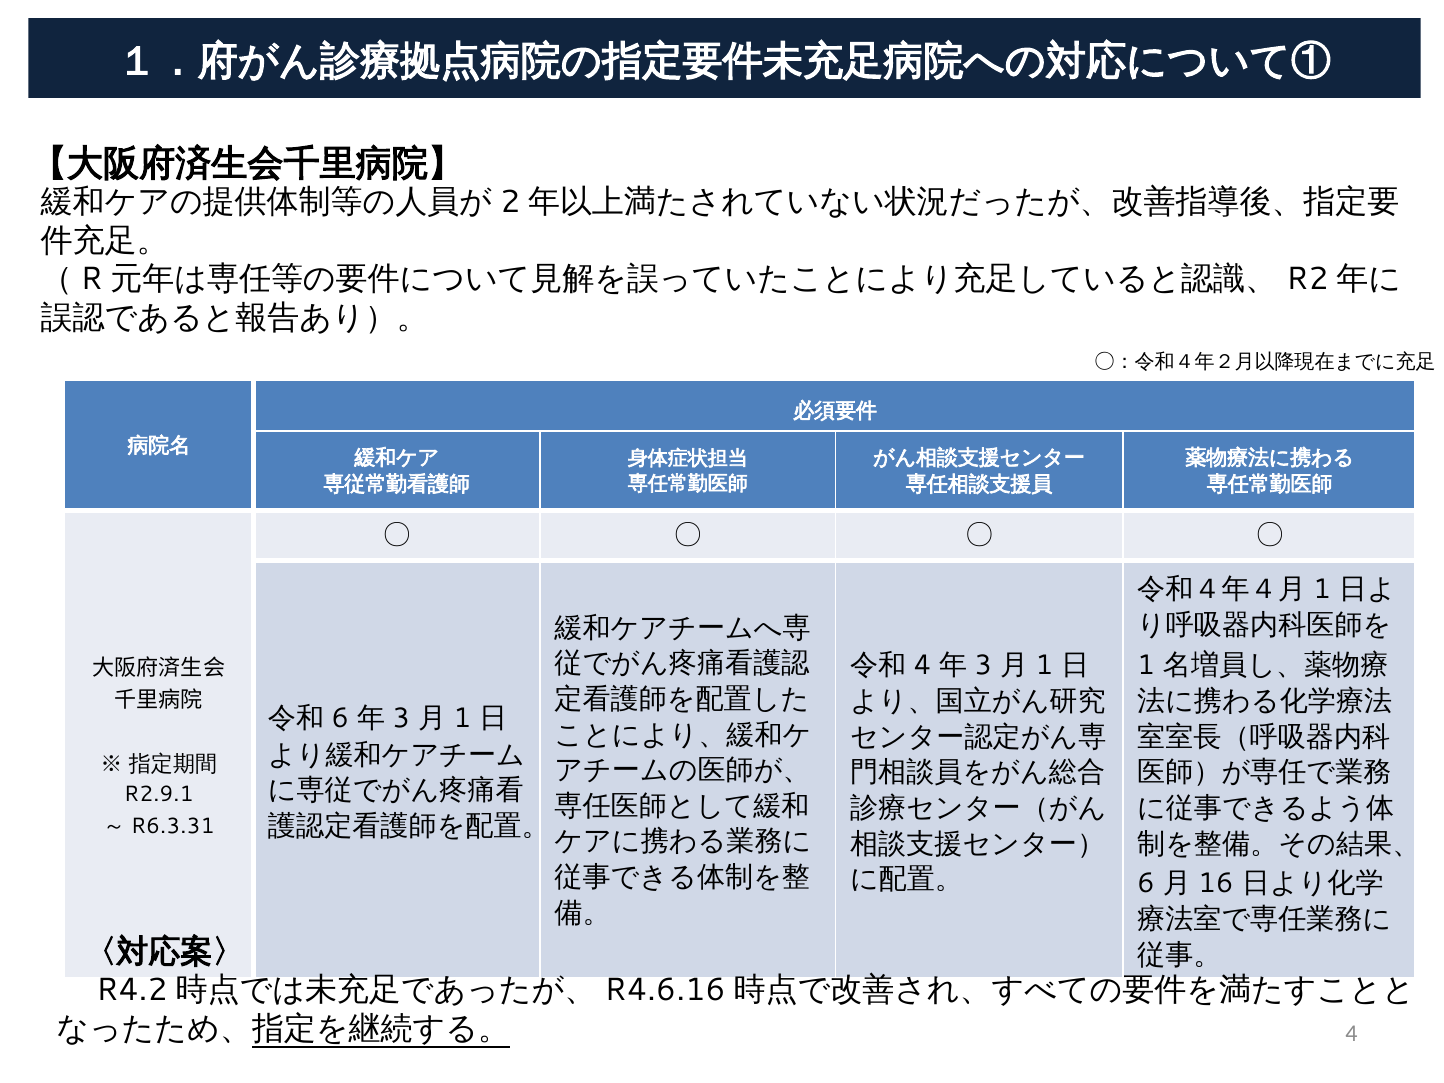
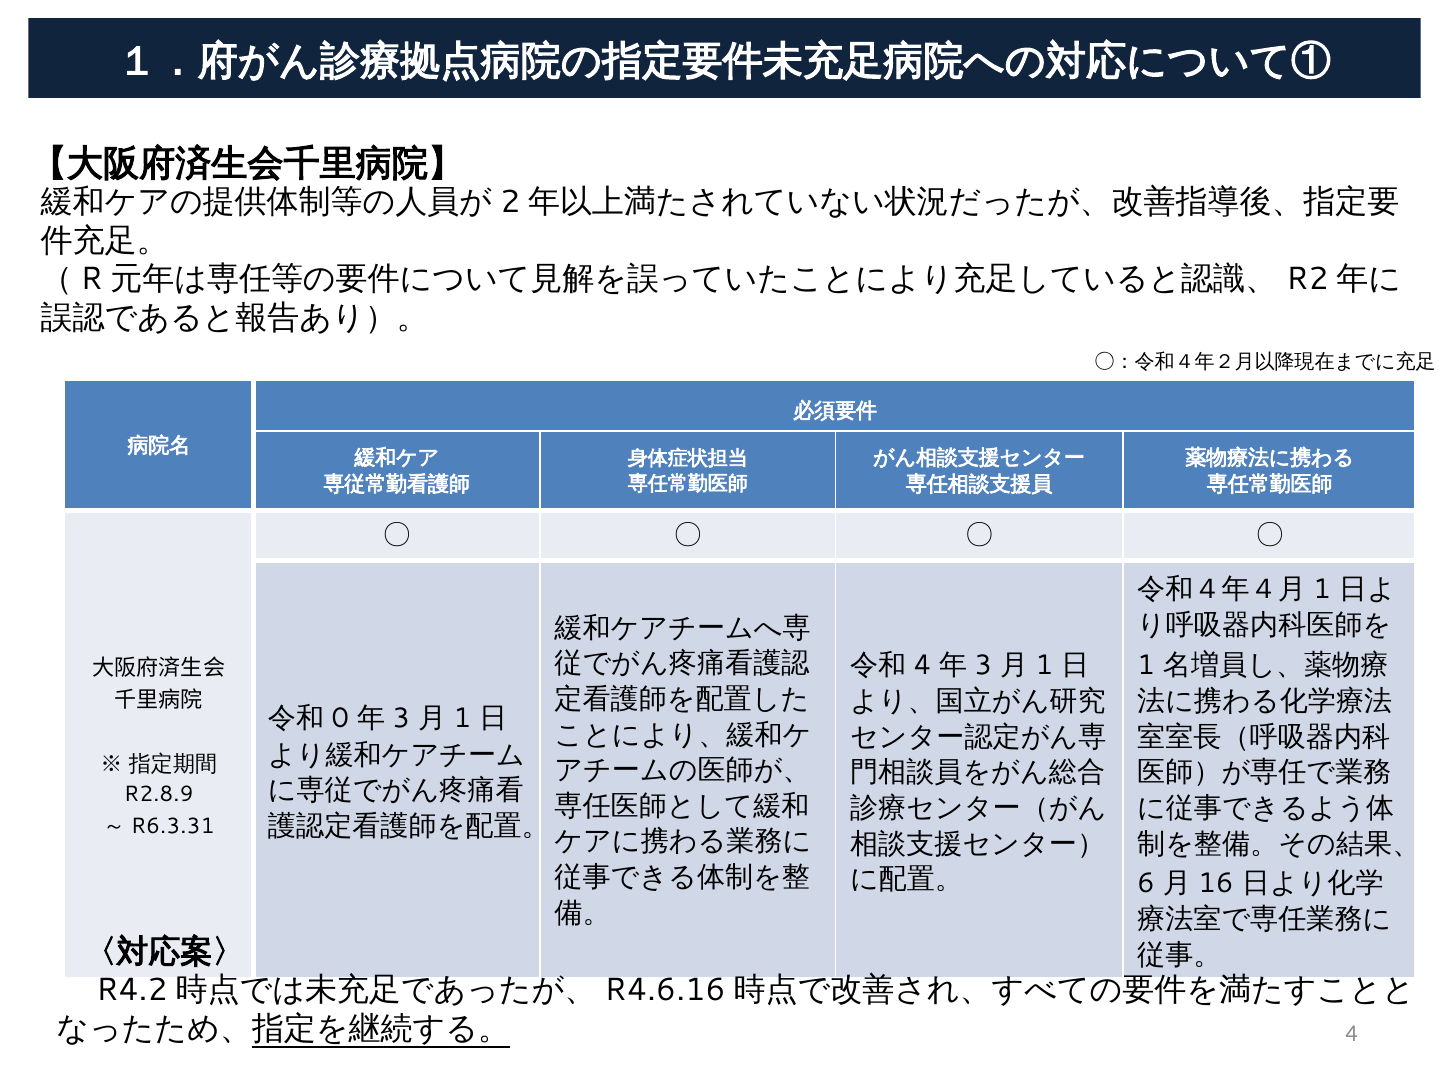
6: 6 -> 0 (340, 718)
R2.9.1: R2.9.1 -> R2.8.9 (159, 795)
